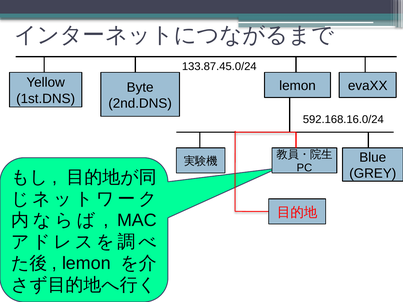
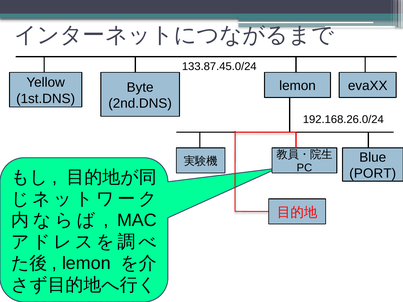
592.168.16.0/24: 592.168.16.0/24 -> 192.168.26.0/24 (343, 120)
GREY: GREY -> PORT (373, 174)
